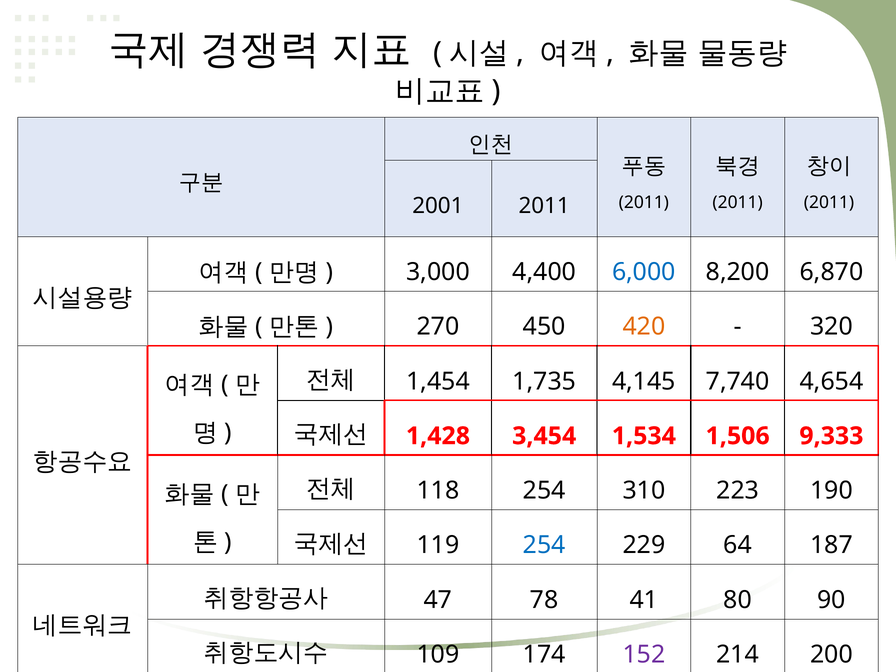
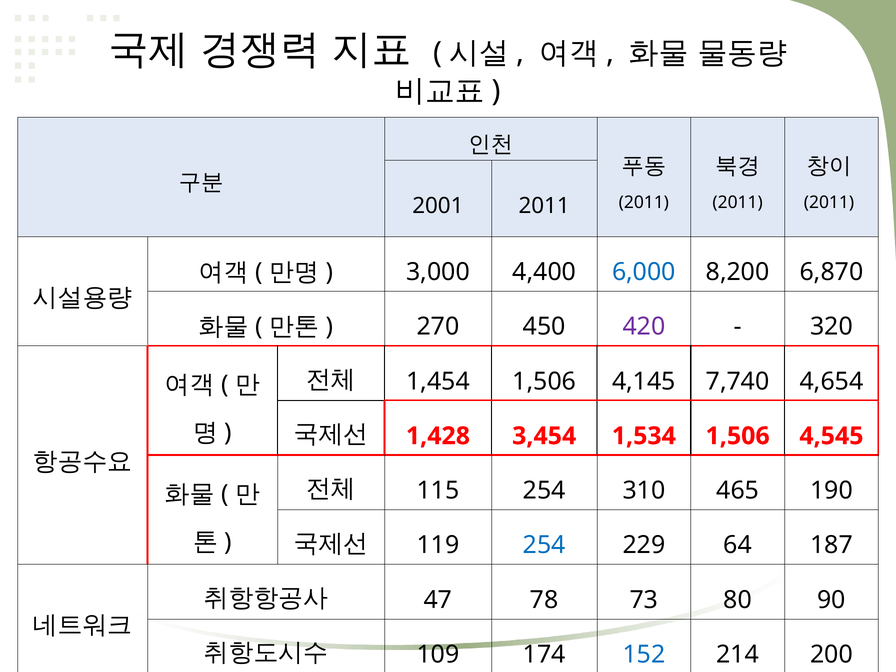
420 colour: orange -> purple (644, 327)
1,454 1,735: 1,735 -> 1,506 (544, 381)
9,333: 9,333 -> 4,545 (831, 436)
118: 118 -> 115 (438, 491)
223: 223 -> 465 (738, 491)
41: 41 -> 73 (644, 600)
152 colour: purple -> blue (644, 655)
